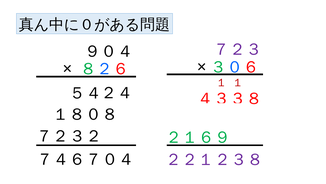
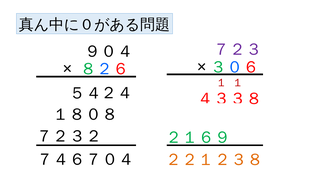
２２１２３８ colour: purple -> orange (214, 159)
